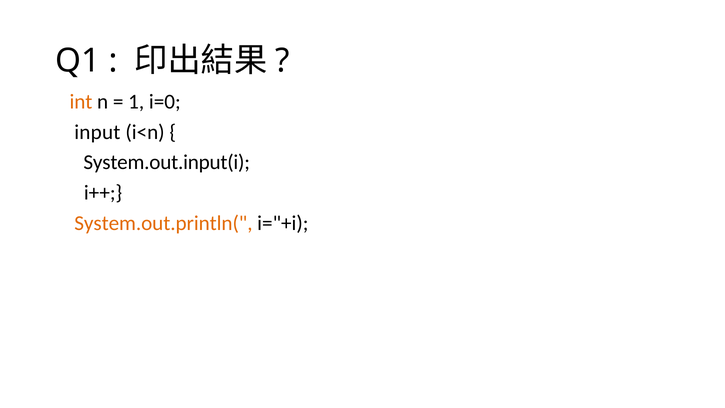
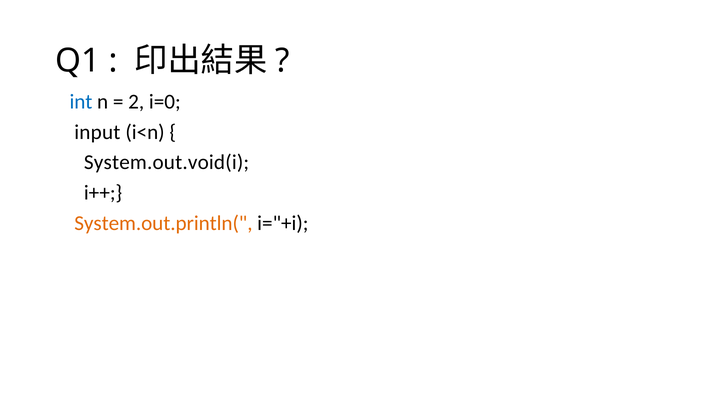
int colour: orange -> blue (81, 102)
1: 1 -> 2 (136, 102)
System.out.input(i: System.out.input(i -> System.out.void(i (167, 162)
